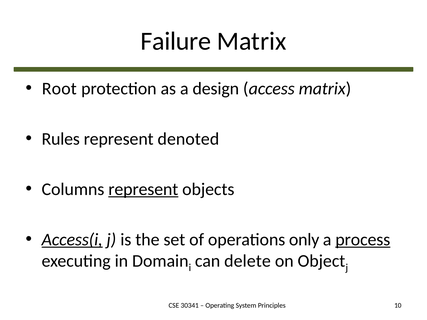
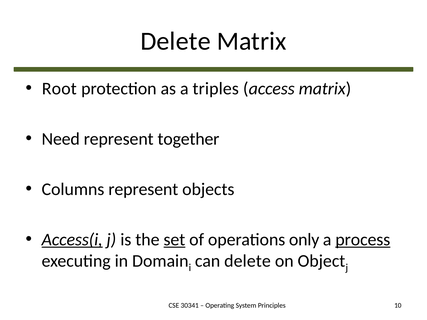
Failure: Failure -> Delete (176, 41)
design: design -> triples (216, 89)
Rules: Rules -> Need (61, 139)
denoted: denoted -> together (189, 139)
represent underline: present -> none (143, 189)
set underline: none -> present (174, 240)
